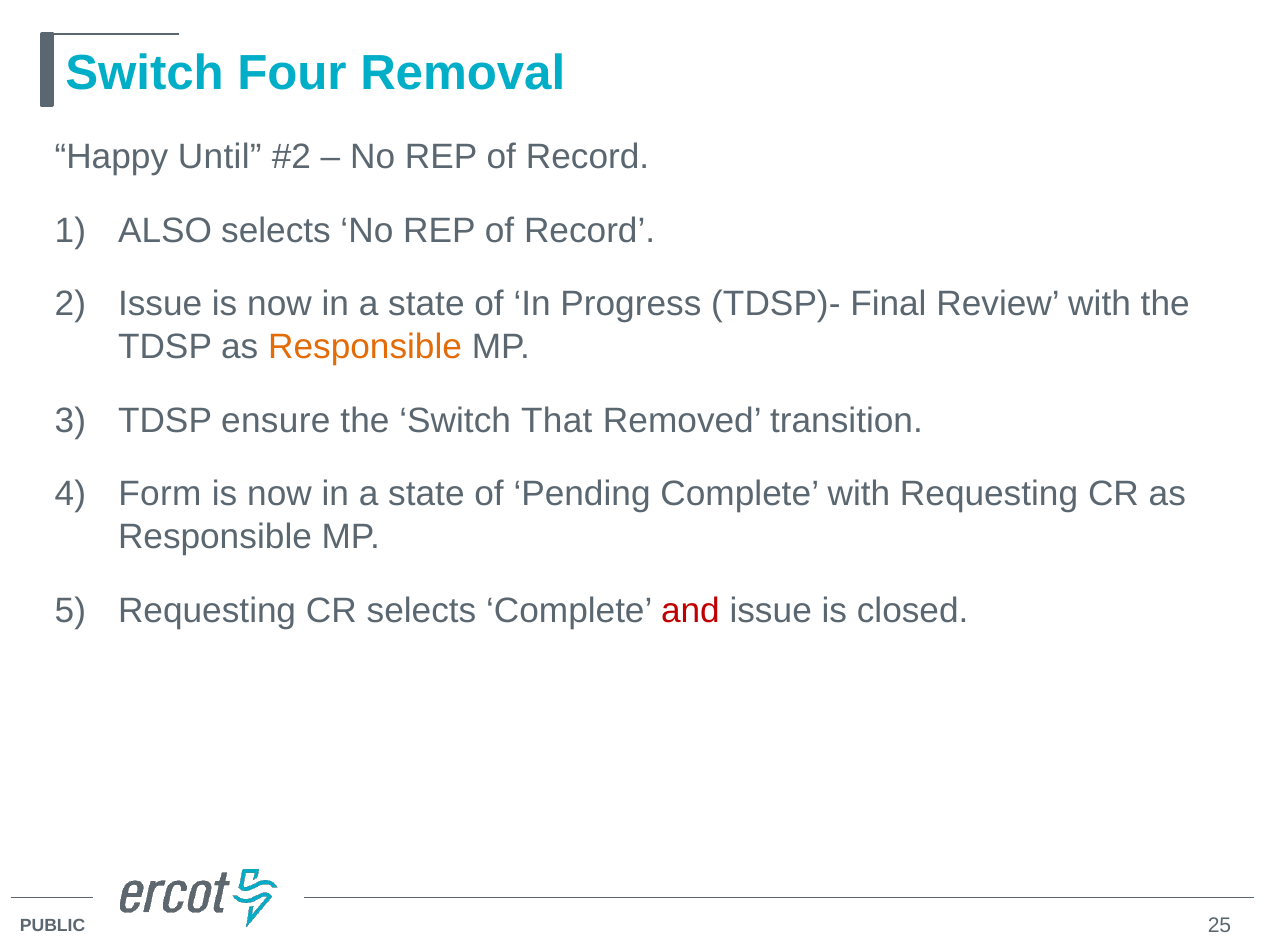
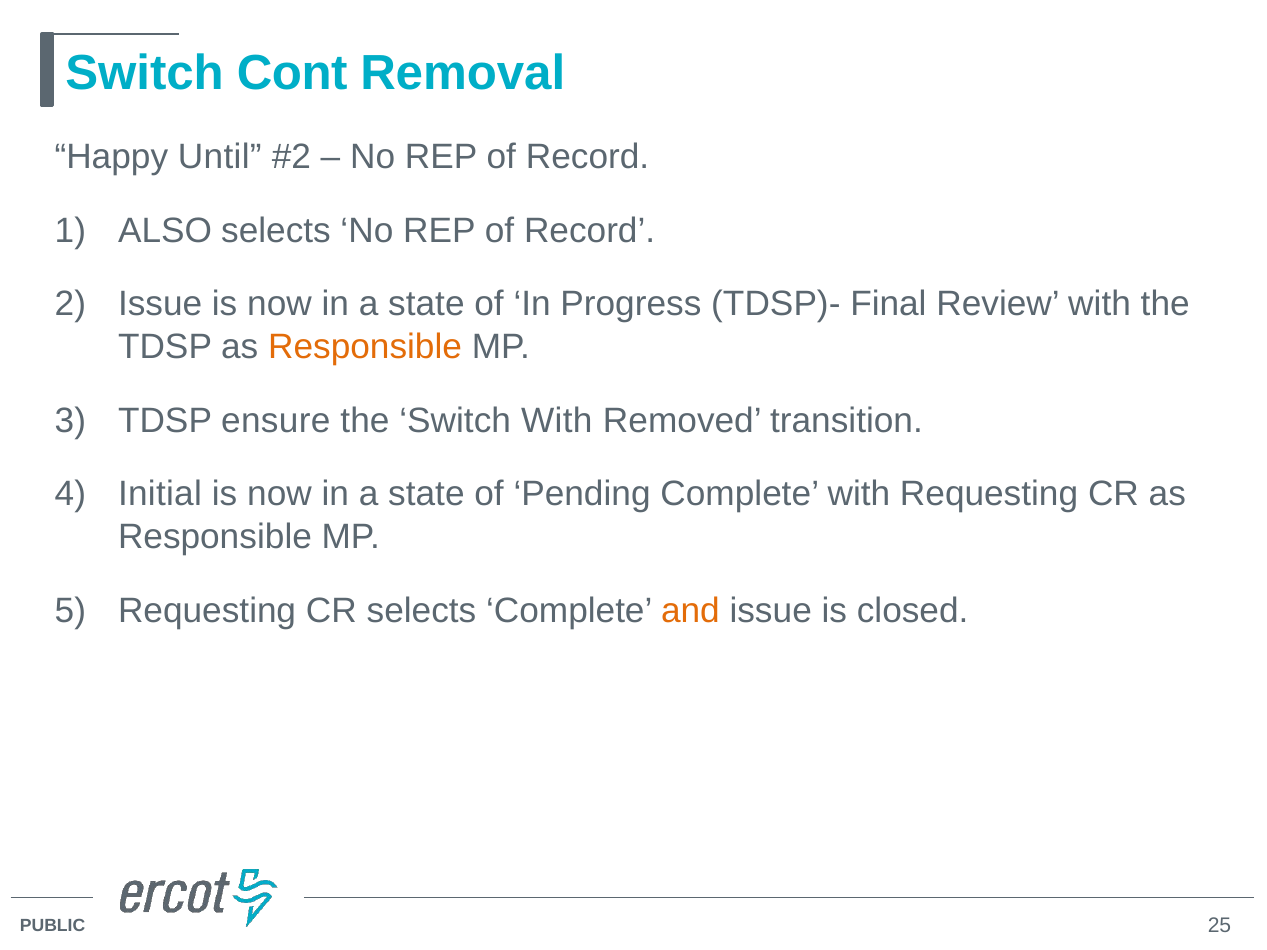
Four: Four -> Cont (292, 73)
Switch That: That -> With (557, 421)
Form: Form -> Initial (160, 494)
and colour: red -> orange (690, 611)
